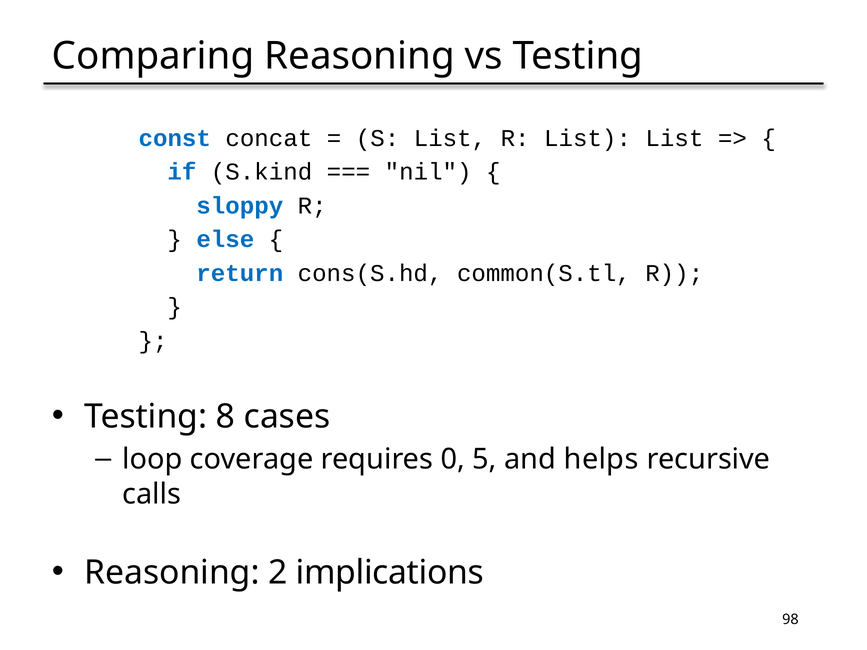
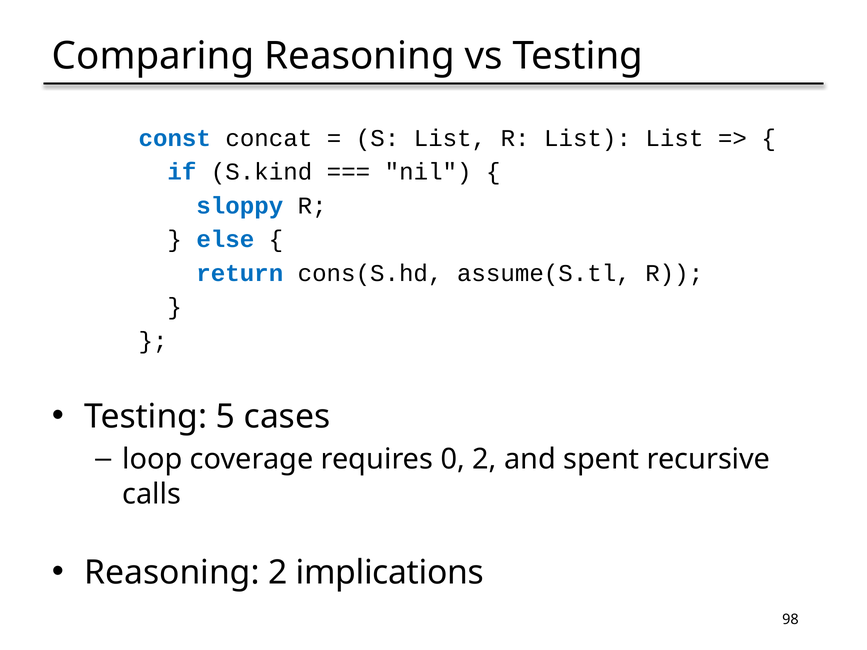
common(S.tl: common(S.tl -> assume(S.tl (544, 273)
8: 8 -> 5 (225, 417)
0 5: 5 -> 2 (484, 460)
helps: helps -> spent (601, 460)
